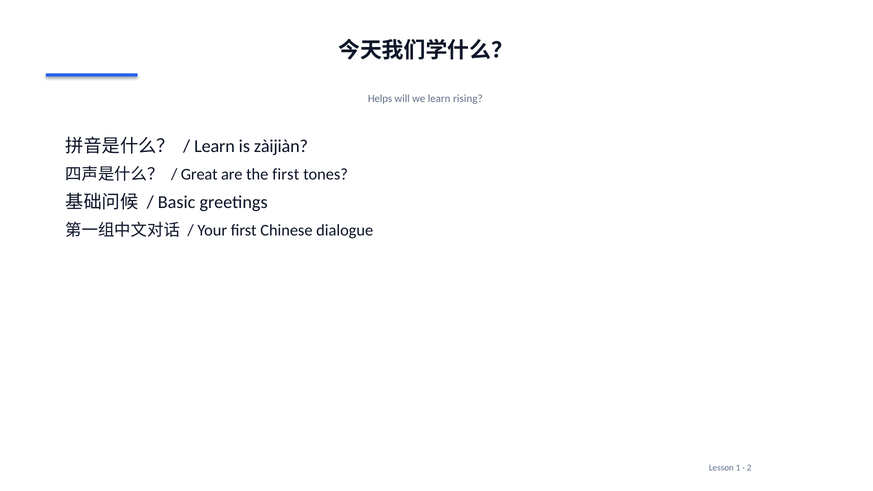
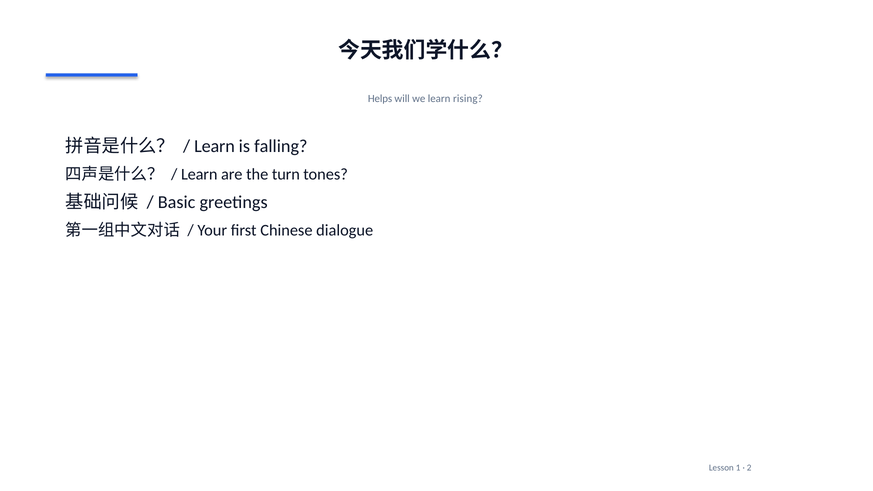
zàijiàn: zàijiàn -> falling (281, 146)
Great: Great -> Learn (199, 174)
the first: first -> turn (286, 174)
